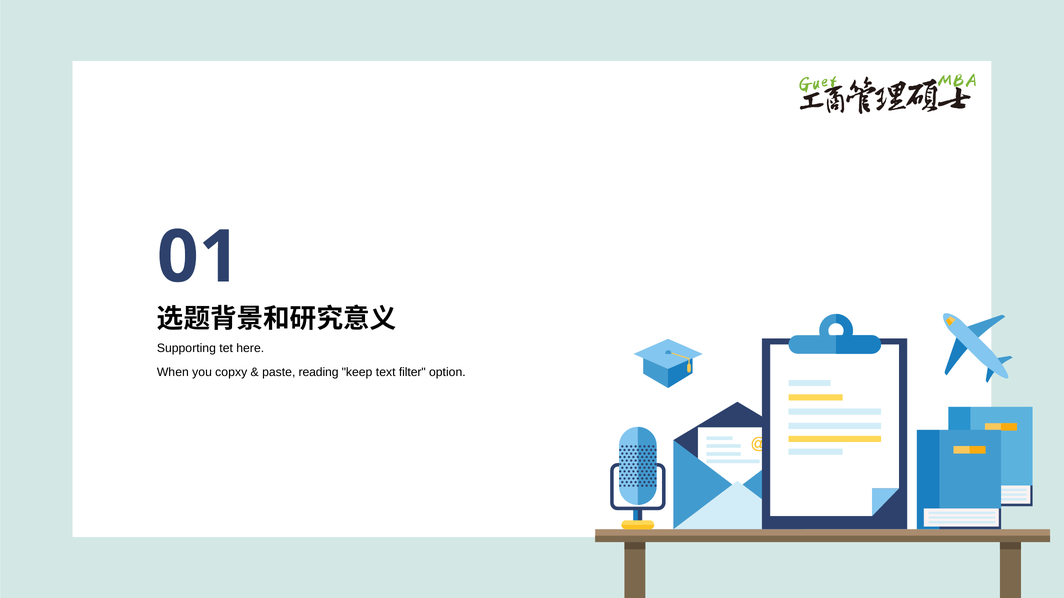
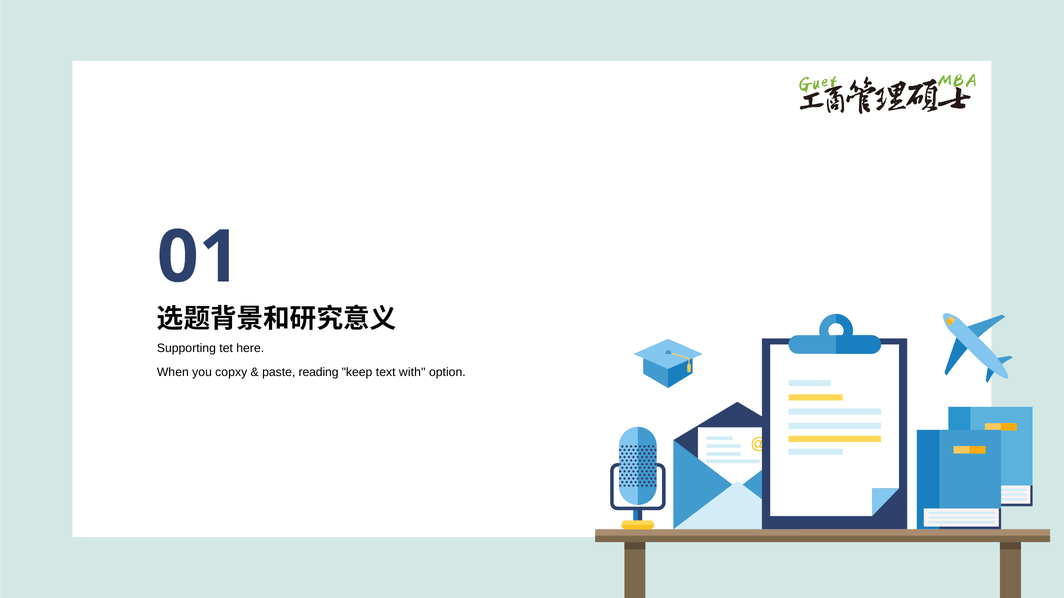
filter: filter -> with (412, 373)
